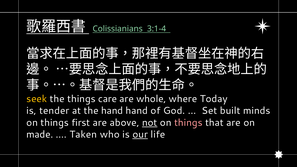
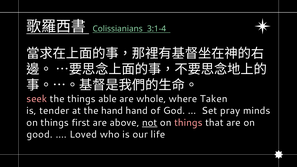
seek colour: yellow -> pink (37, 99)
care: care -> able (108, 99)
Today: Today -> Taken (214, 99)
built: built -> pray (230, 111)
made: made -> good (40, 135)
Taken: Taken -> Loved (83, 135)
our underline: present -> none (140, 135)
